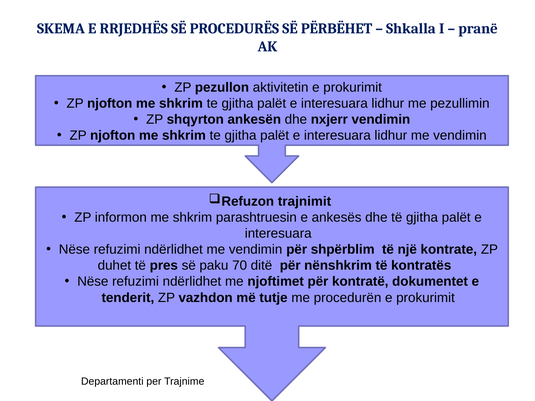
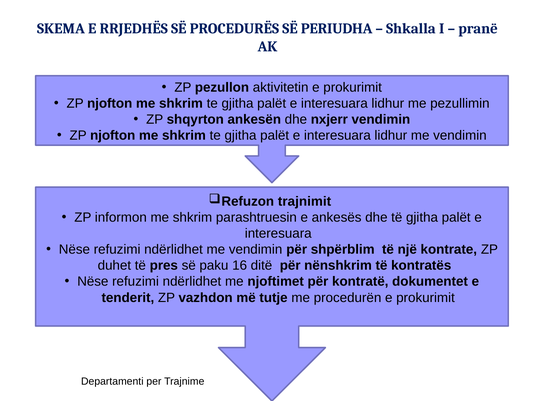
PËRBËHET: PËRBËHET -> PERIUDHA (337, 29)
70: 70 -> 16 (240, 266)
